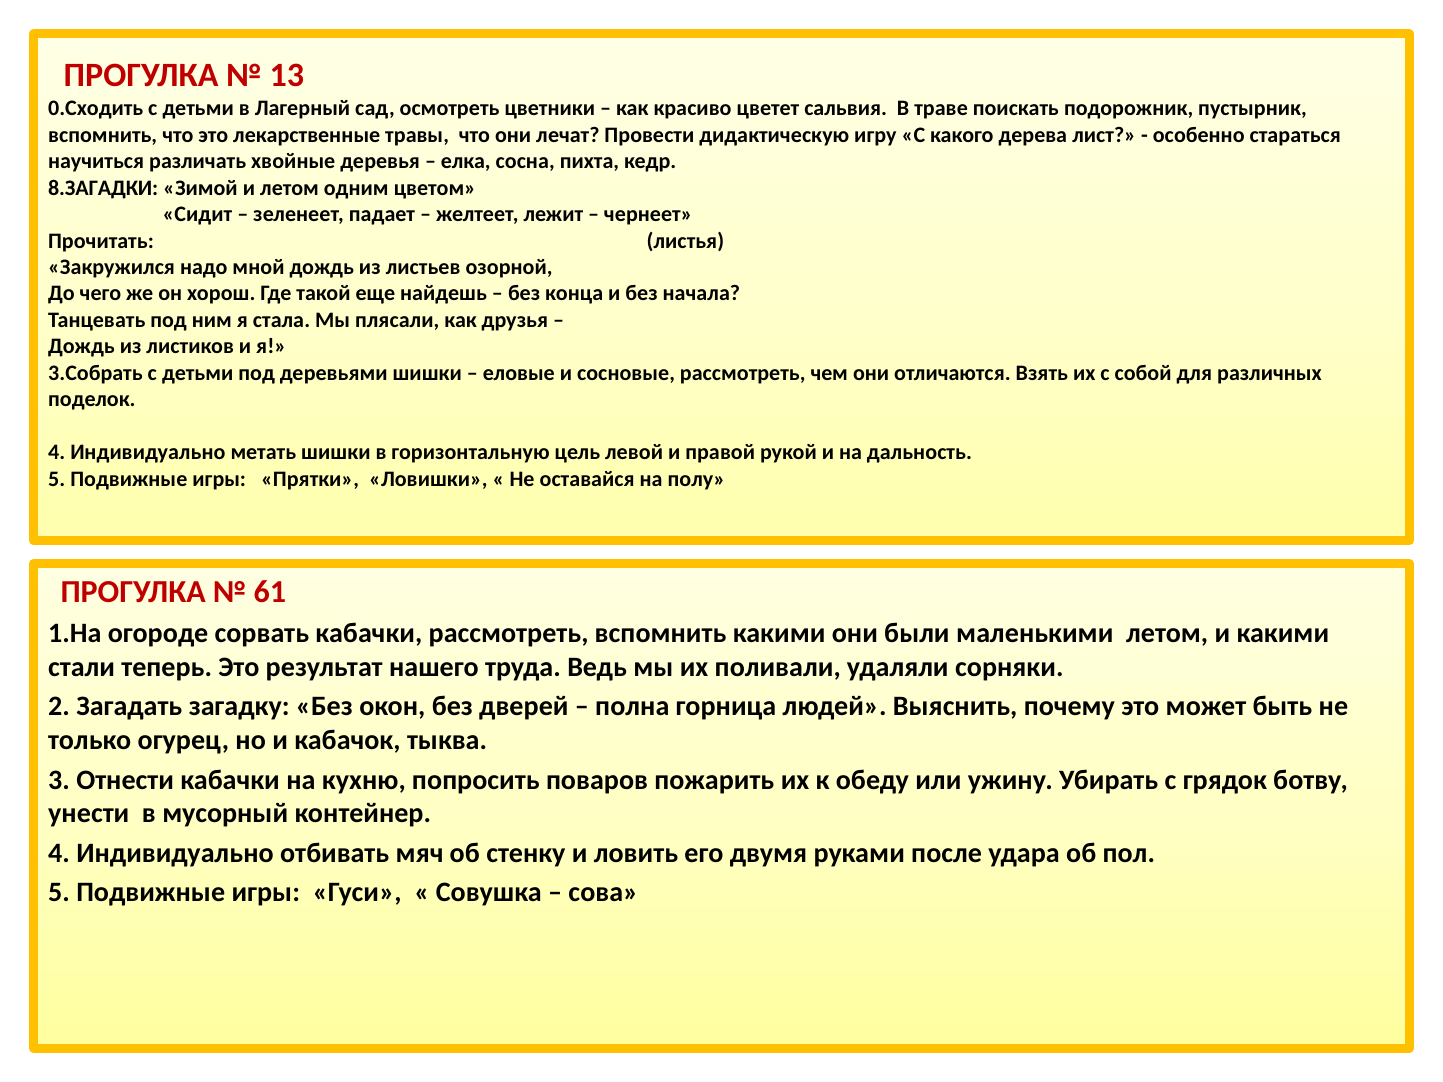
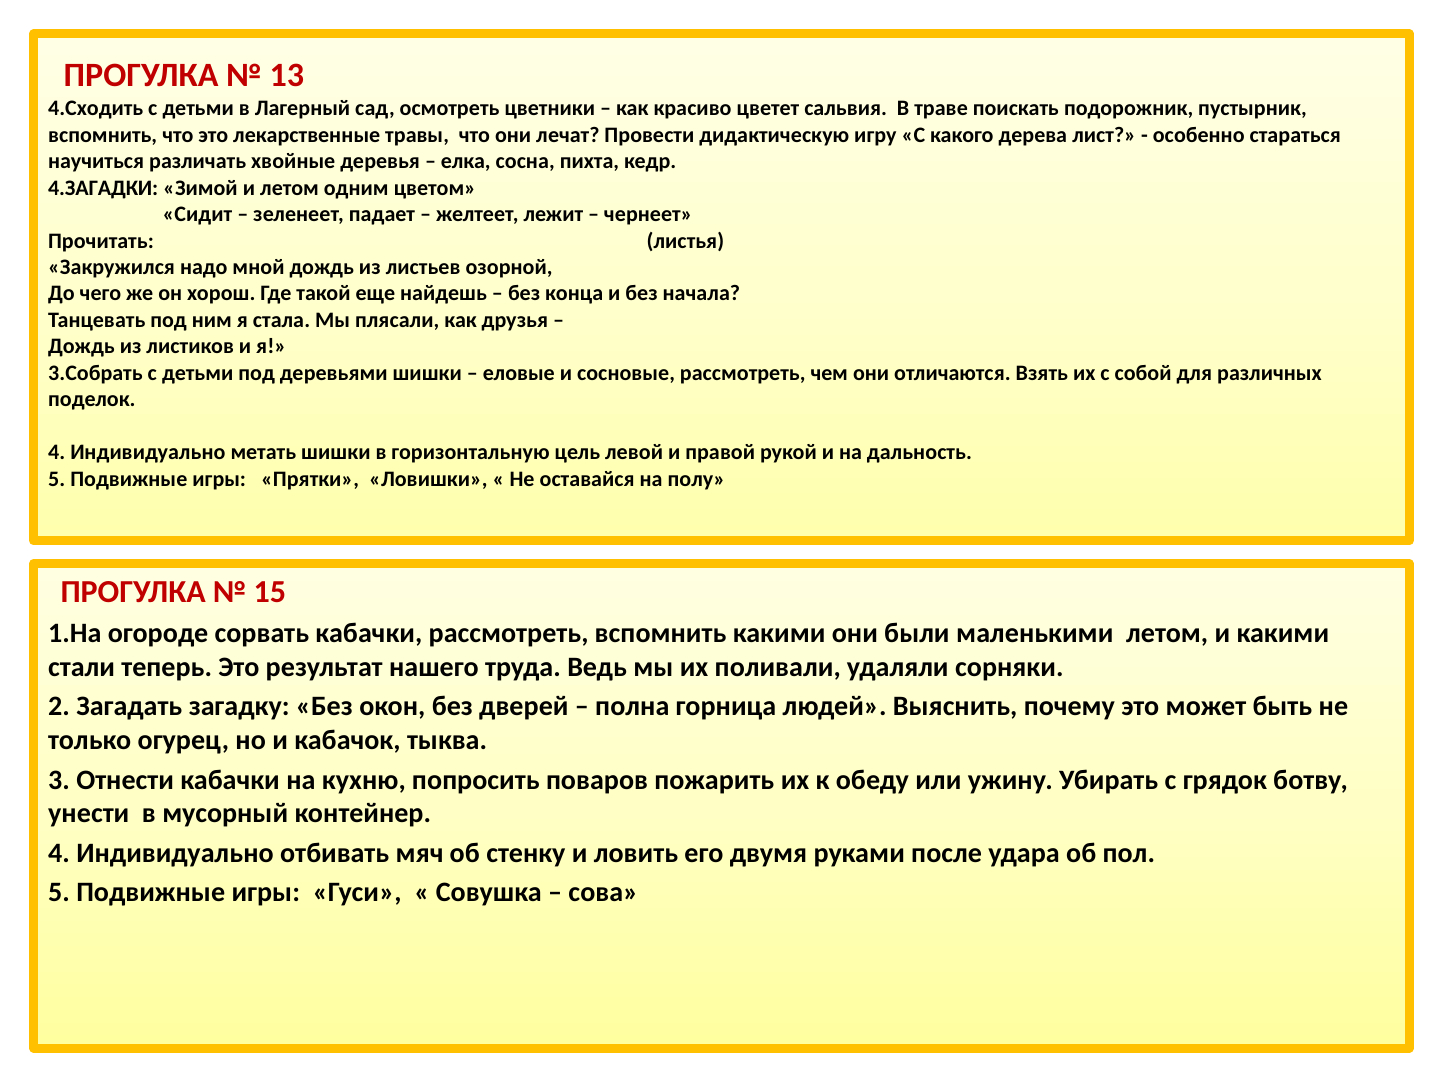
0.Сходить: 0.Сходить -> 4.Сходить (96, 108)
8.ЗАГАДКИ: 8.ЗАГАДКИ -> 4.ЗАГАДКИ (103, 188)
61: 61 -> 15 (270, 592)
